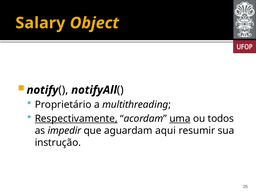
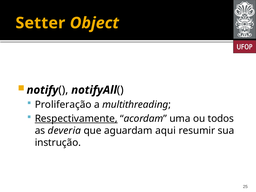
Salary: Salary -> Setter (40, 23)
Proprietário: Proprietário -> Proliferação (63, 105)
uma underline: present -> none (180, 119)
impedir: impedir -> deveria (64, 131)
